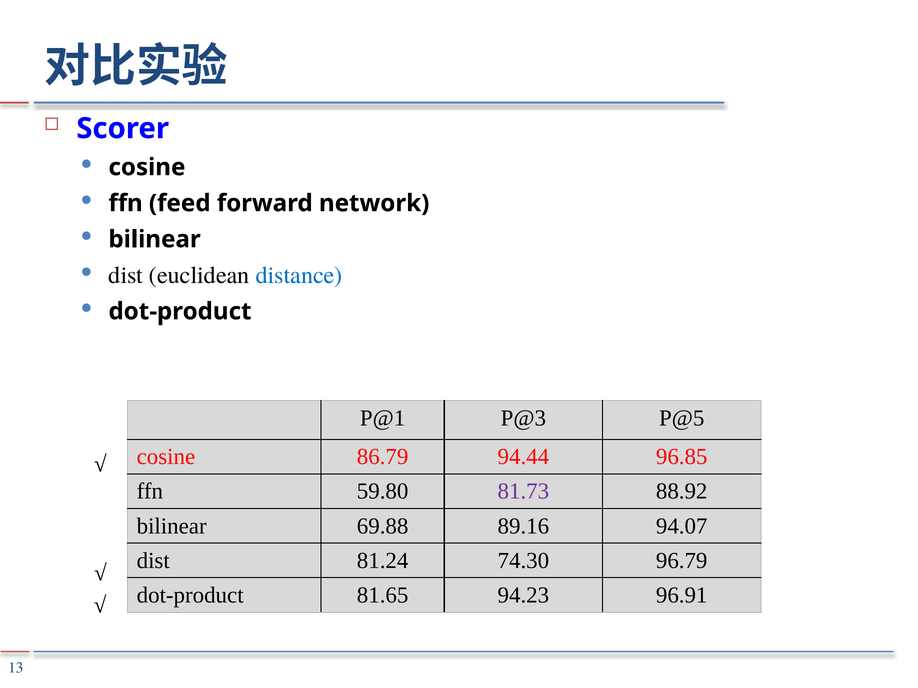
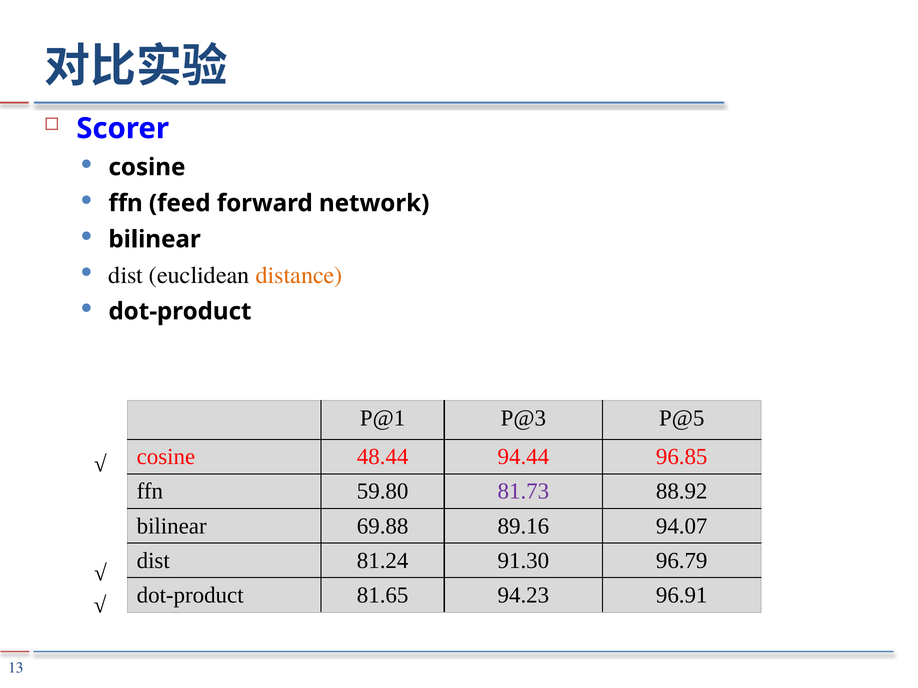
distance colour: blue -> orange (299, 276)
86.79: 86.79 -> 48.44 (383, 457)
74.30: 74.30 -> 91.30 (523, 561)
